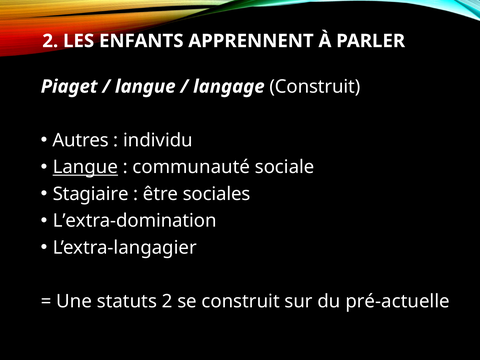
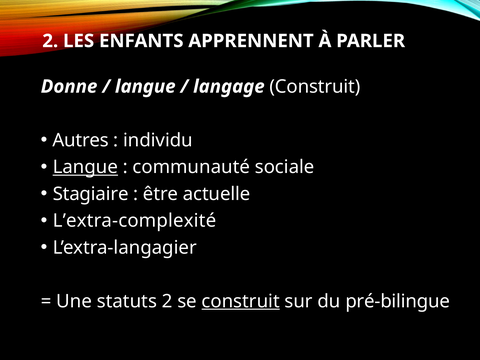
Piaget: Piaget -> Donne (69, 87)
sociales: sociales -> actuelle (217, 194)
L’extra-domination: L’extra-domination -> L’extra-complexité (135, 221)
construit underline: none -> present (241, 301)
pré-actuelle: pré-actuelle -> pré-bilingue (398, 301)
